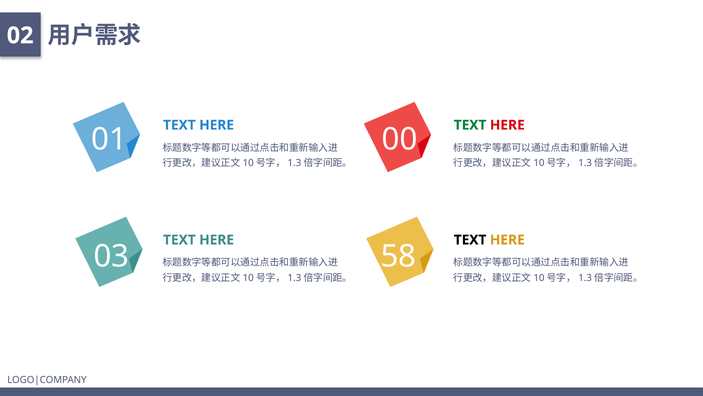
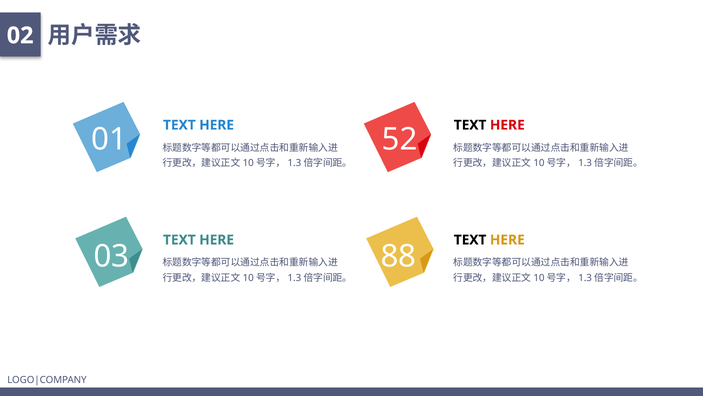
TEXT colour: green -> black (470, 125)
00: 00 -> 52 (400, 139)
58: 58 -> 88 (399, 256)
